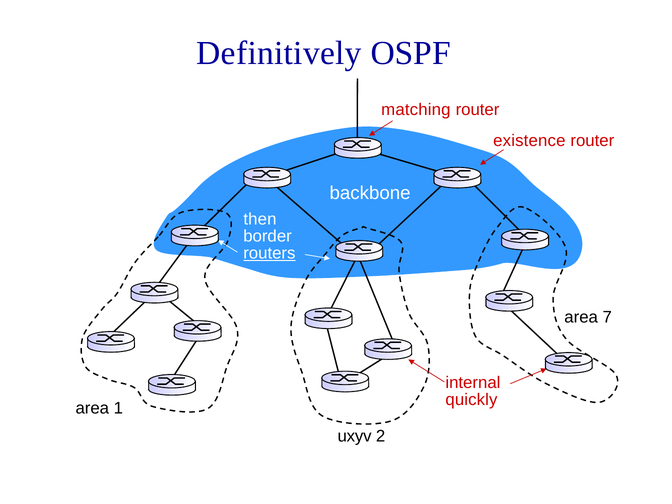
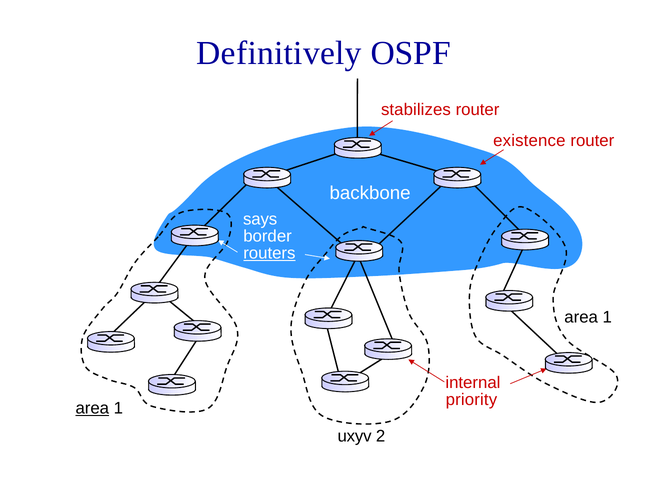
matching: matching -> stabilizes (416, 110)
then: then -> says (260, 219)
7: 7 -> 1 (607, 317)
quickly: quickly -> priority (471, 400)
area underline: none -> present (92, 408)
